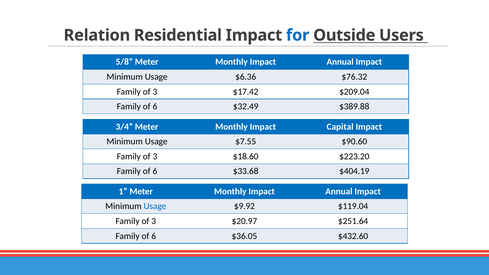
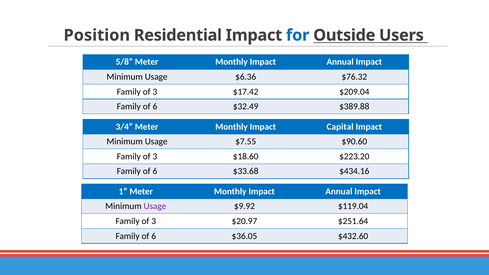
Relation: Relation -> Position (97, 35)
$404.19: $404.19 -> $434.16 (354, 171)
Usage colour: blue -> purple (155, 206)
